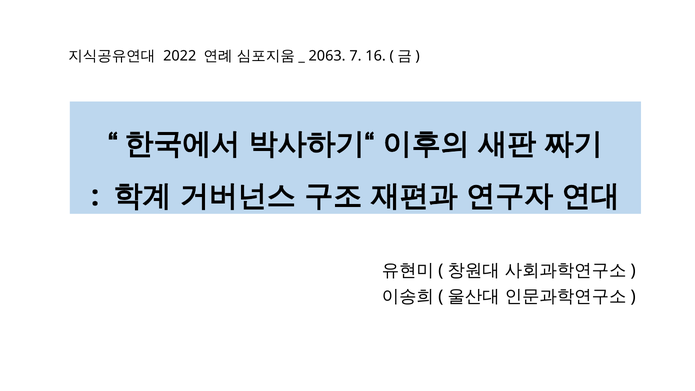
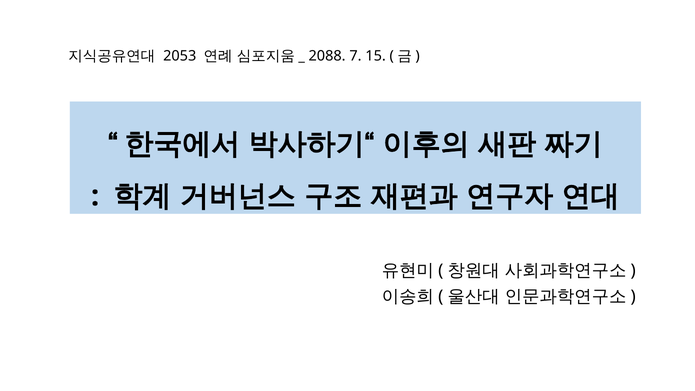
2022: 2022 -> 2053 (180, 56)
2063: 2063 -> 2088 (327, 56)
16: 16 -> 15 (376, 56)
